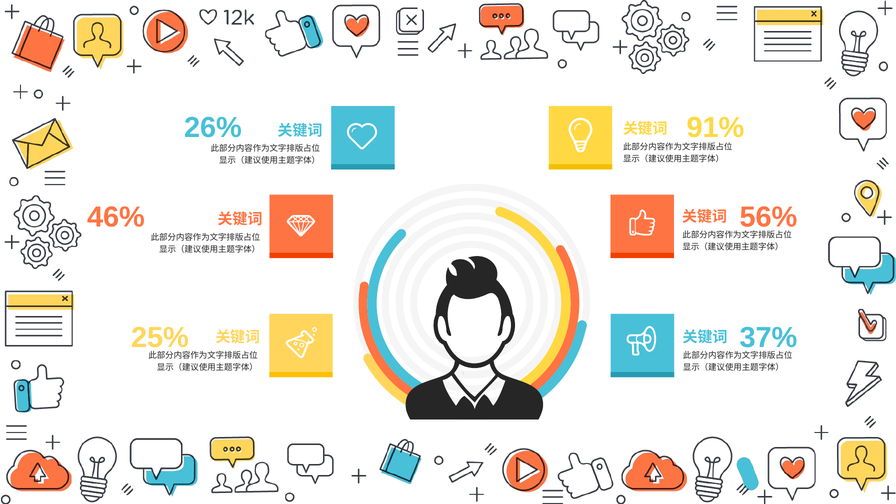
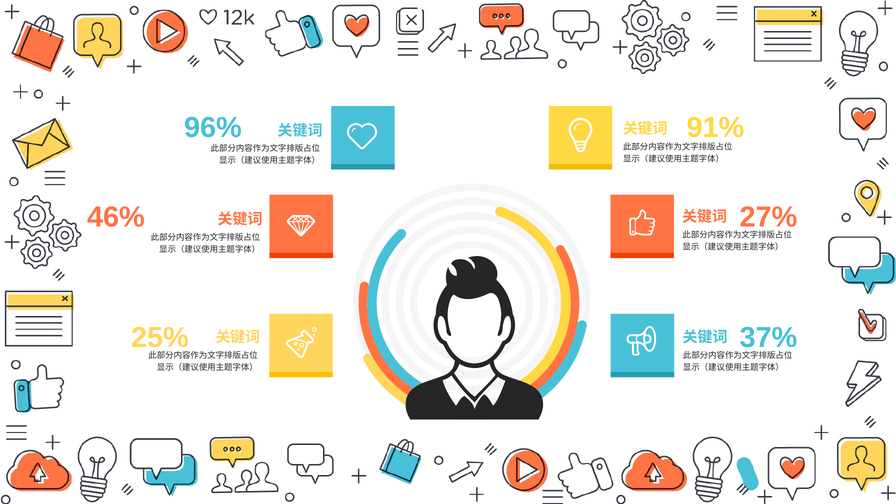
26%: 26% -> 96% (213, 128)
56%: 56% -> 27% (769, 217)
